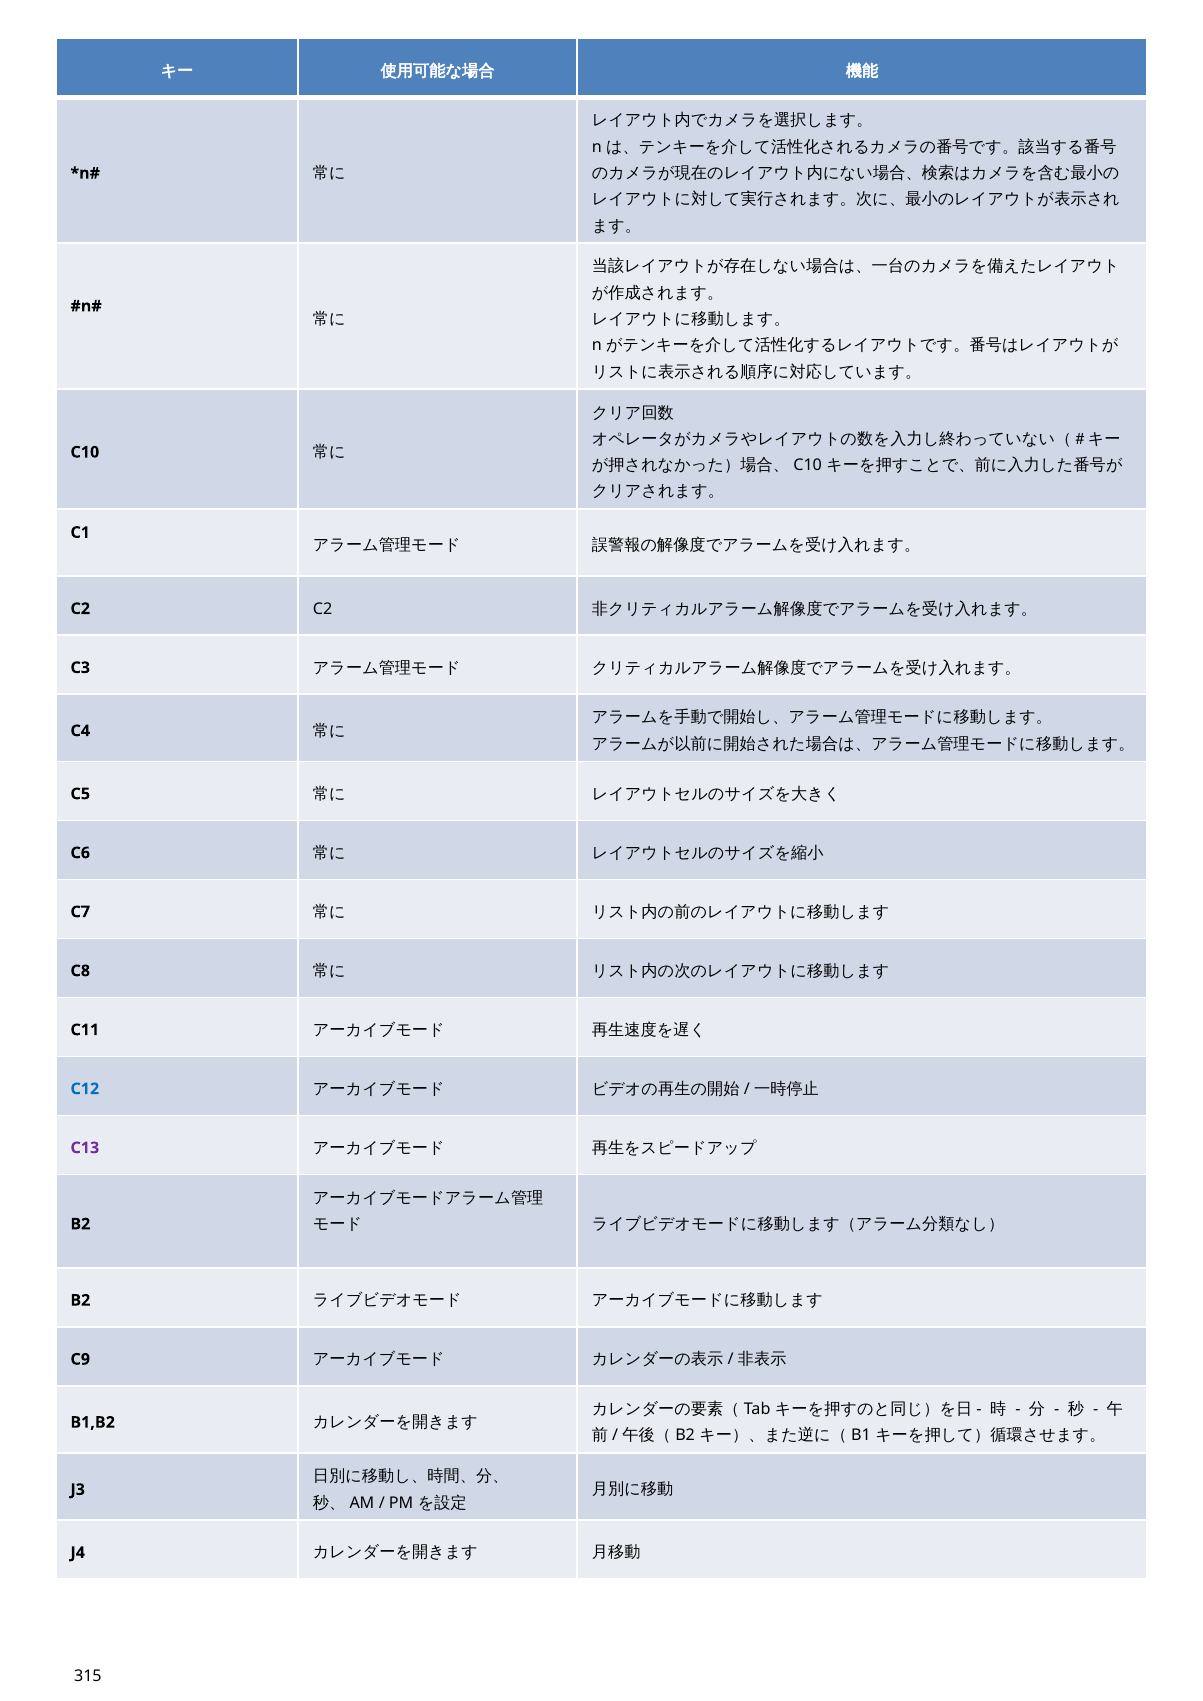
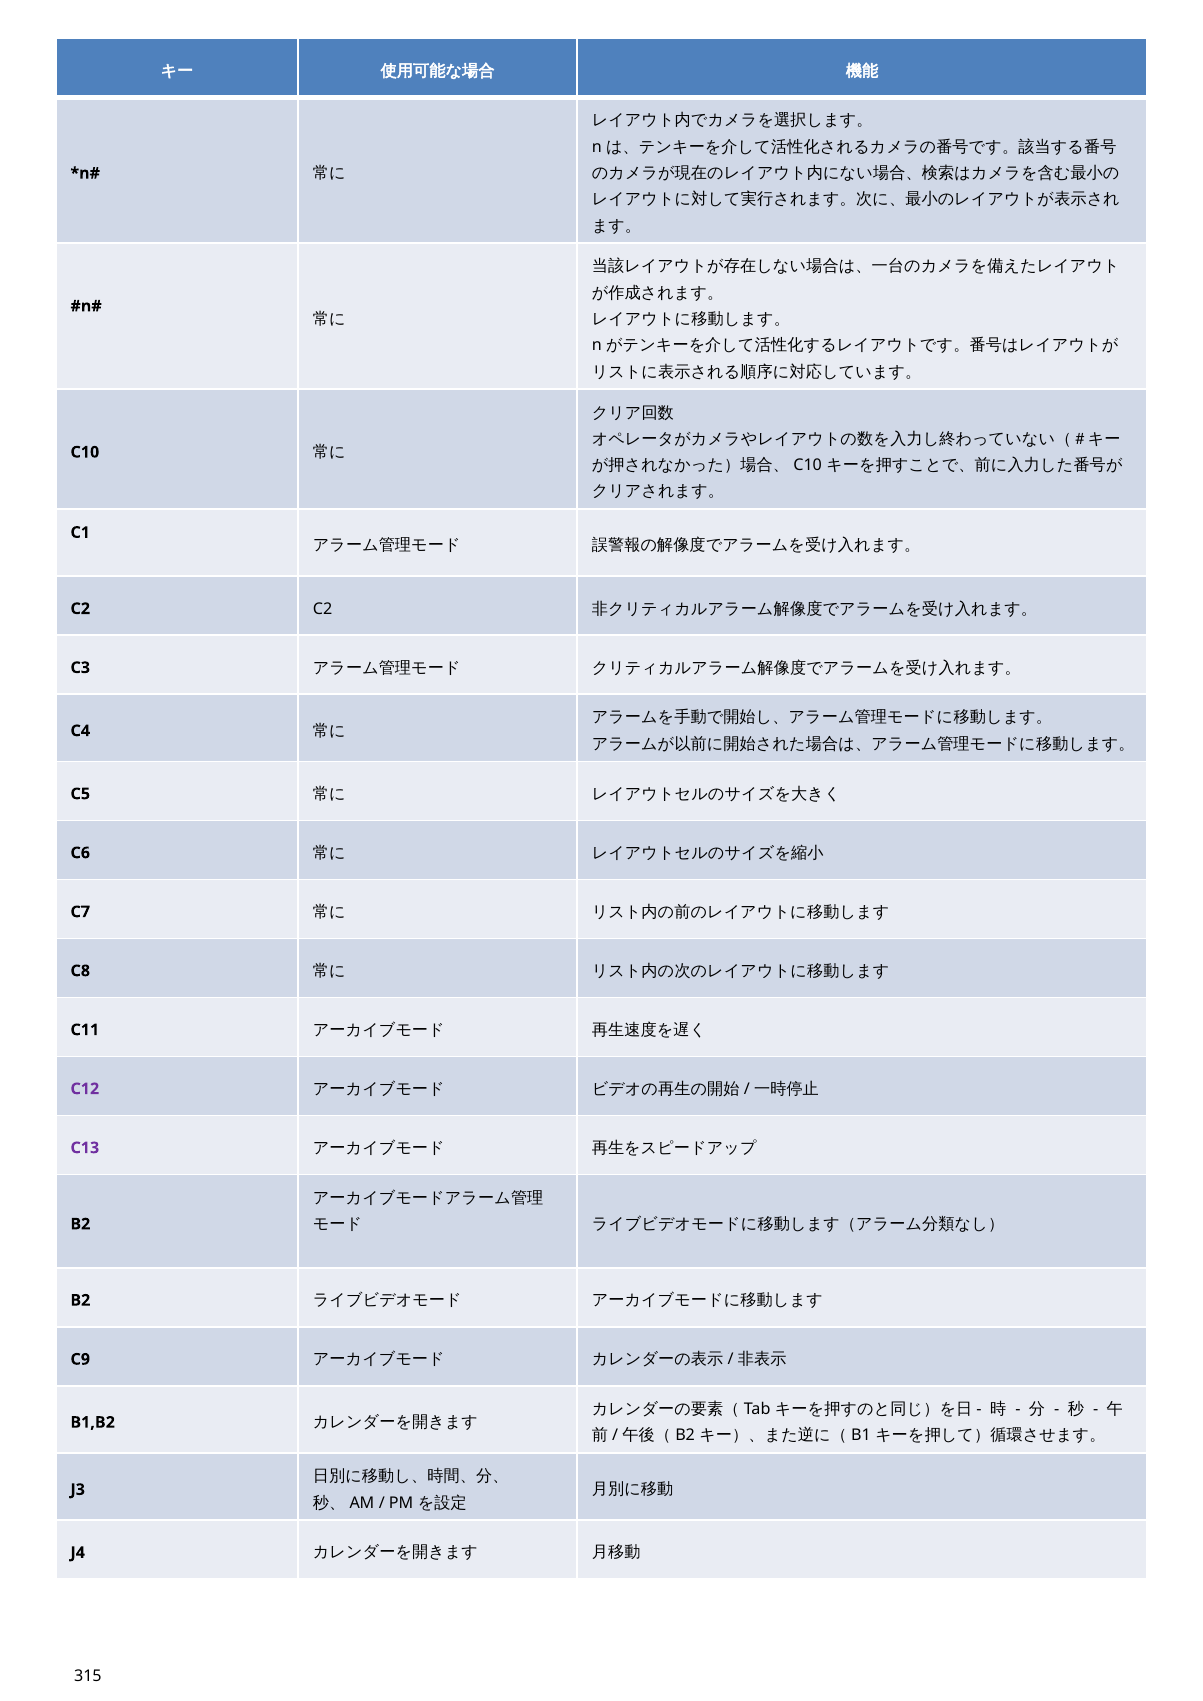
C12 colour: blue -> purple (85, 1089)
